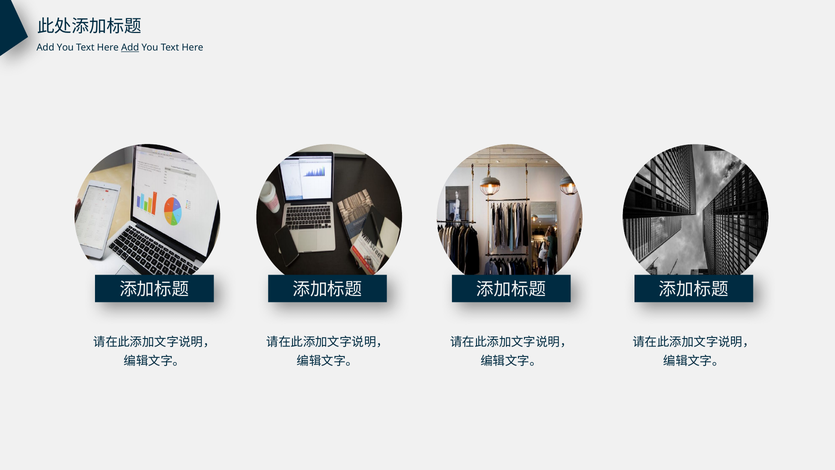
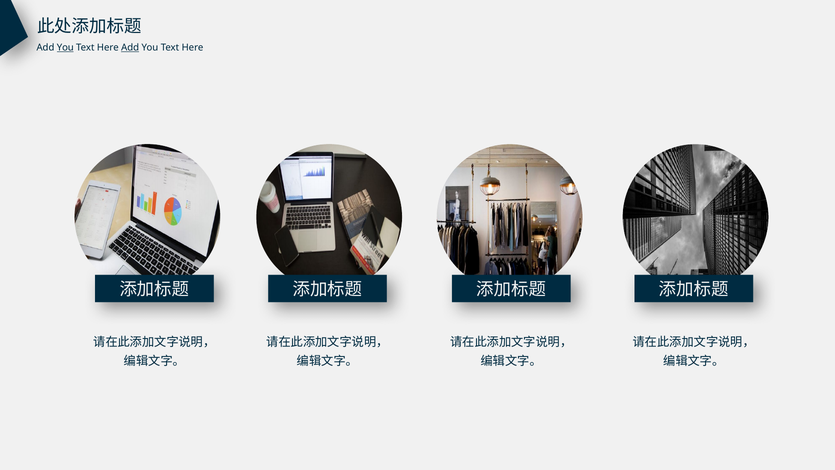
You underline: none -> present (65, 48)
